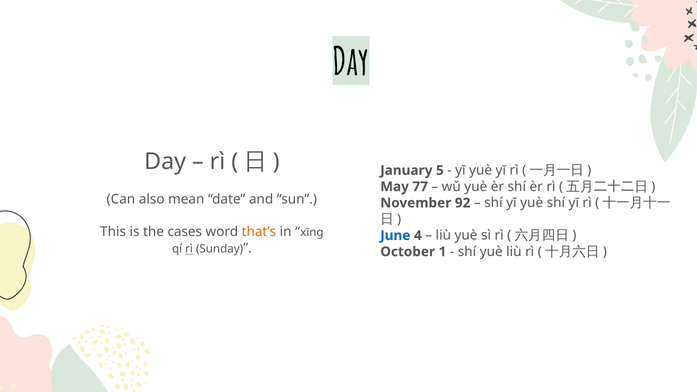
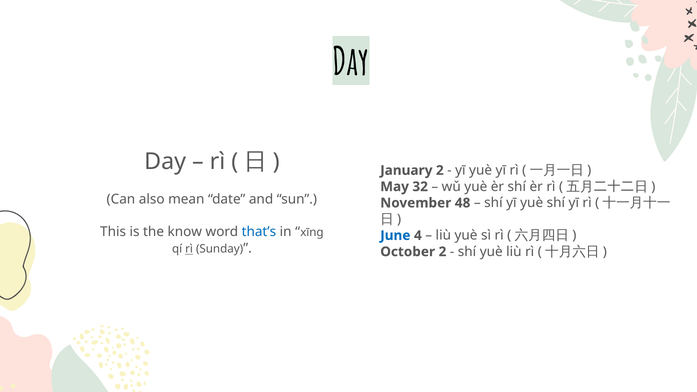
January 5: 5 -> 2 (440, 170)
77: 77 -> 32 (420, 187)
92: 92 -> 48 (463, 203)
cases: cases -> know (185, 232)
that’s colour: orange -> blue (259, 232)
October 1: 1 -> 2 (442, 252)
